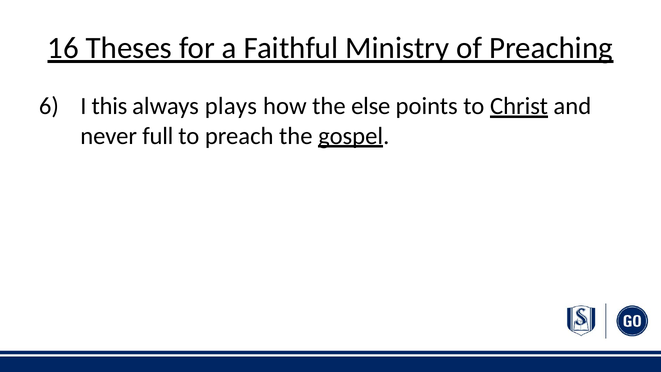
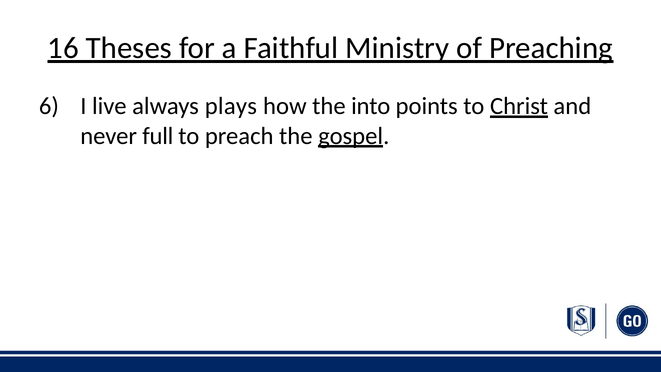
this: this -> live (109, 106)
else: else -> into (371, 106)
